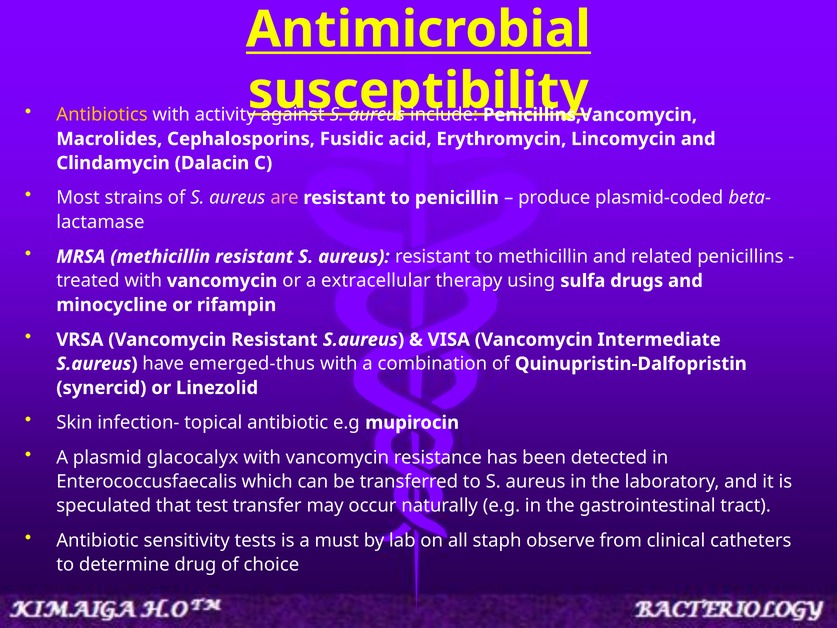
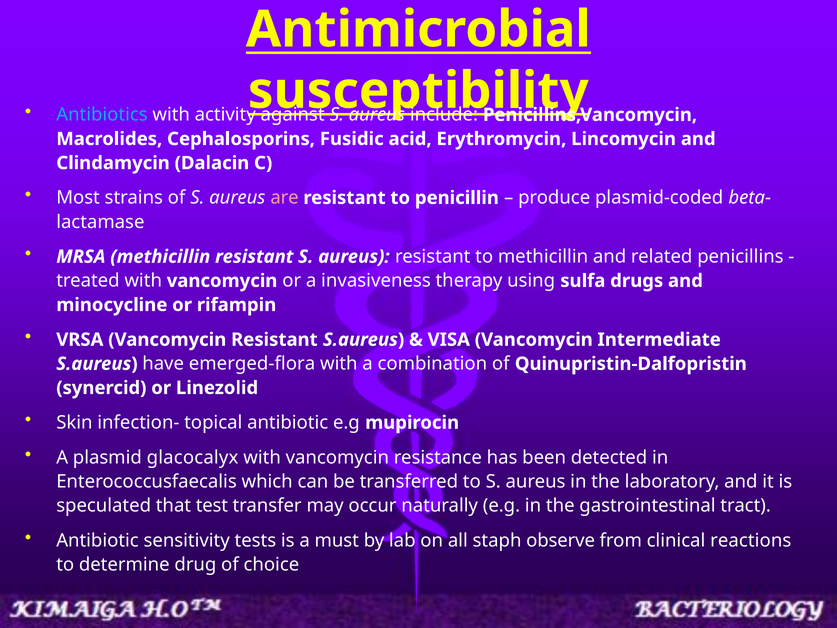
Antibiotics colour: yellow -> light blue (102, 115)
extracellular: extracellular -> invasiveness (376, 281)
emerged-thus: emerged-thus -> emerged-flora (252, 364)
catheters: catheters -> reactions (751, 540)
